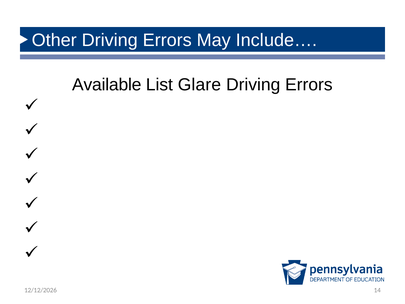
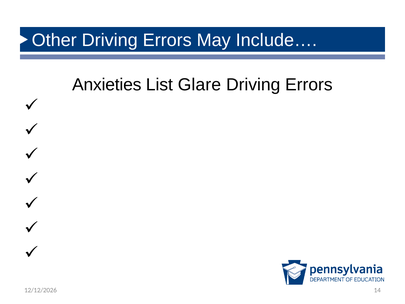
Available: Available -> Anxieties (107, 85)
